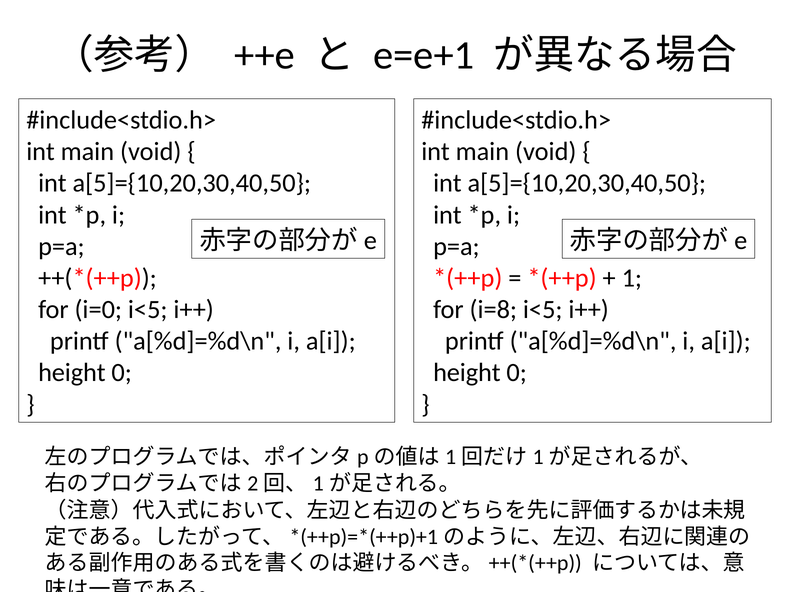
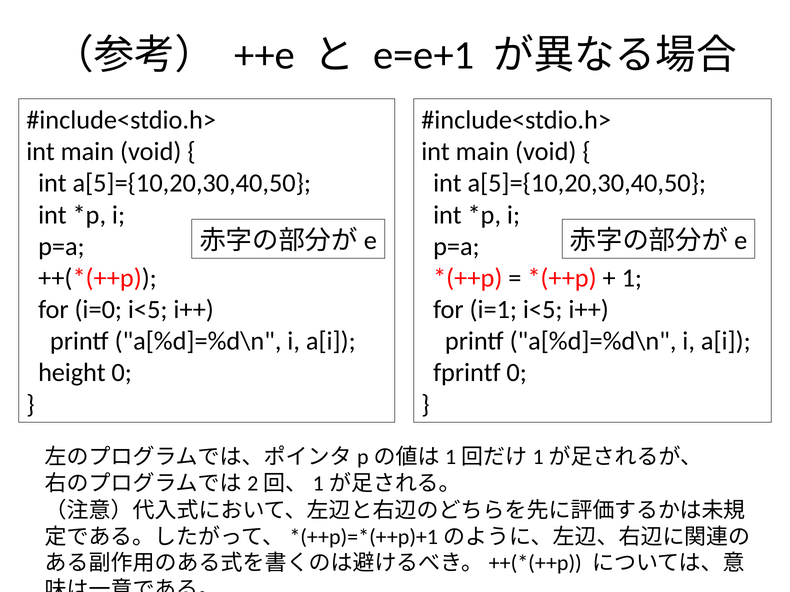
i=8: i=8 -> i=1 (493, 310)
height: height -> fprintf (467, 373)
